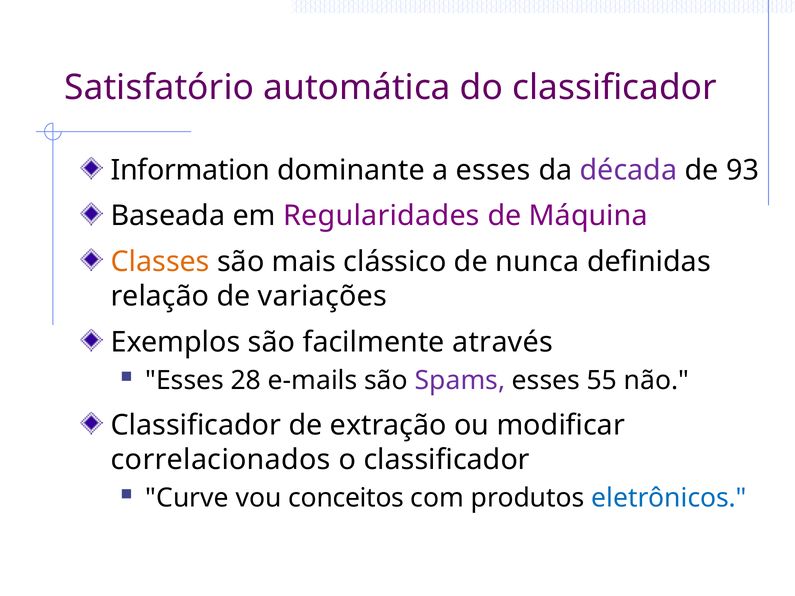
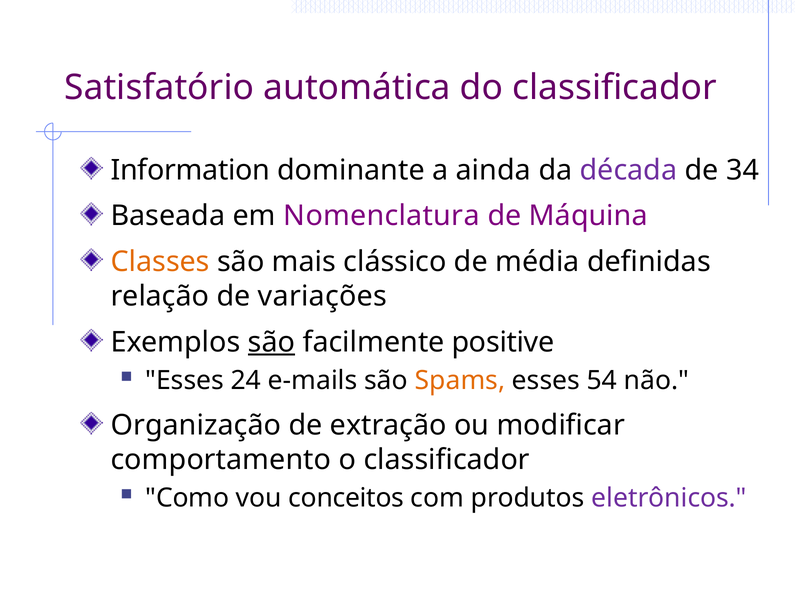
a esses: esses -> ainda (493, 170)
93: 93 -> 34 (743, 170)
Regularidades: Regularidades -> Nomenclatura (382, 216)
nunca: nunca -> média (537, 262)
são underline: none -> present (272, 342)
através: através -> positive (503, 342)
28: 28 -> 24 (246, 381)
Spams colour: purple -> orange (460, 381)
55: 55 -> 54 (602, 381)
Classificador: Classificador -> Organização (196, 425)
correlacionados: correlacionados -> comportamento (221, 460)
Curve: Curve -> Como (187, 498)
eletrônicos colour: blue -> purple (669, 498)
